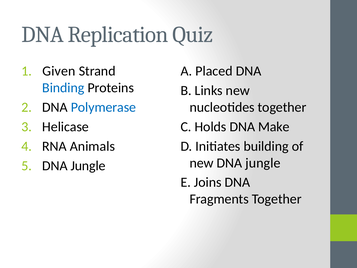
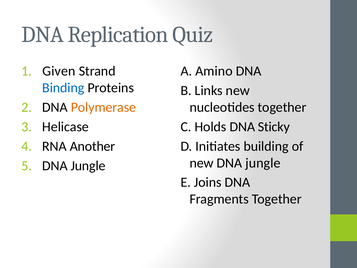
Placed: Placed -> Amino (214, 71)
Polymerase colour: blue -> orange (103, 107)
Make: Make -> Sticky (274, 127)
Animals: Animals -> Another (93, 146)
